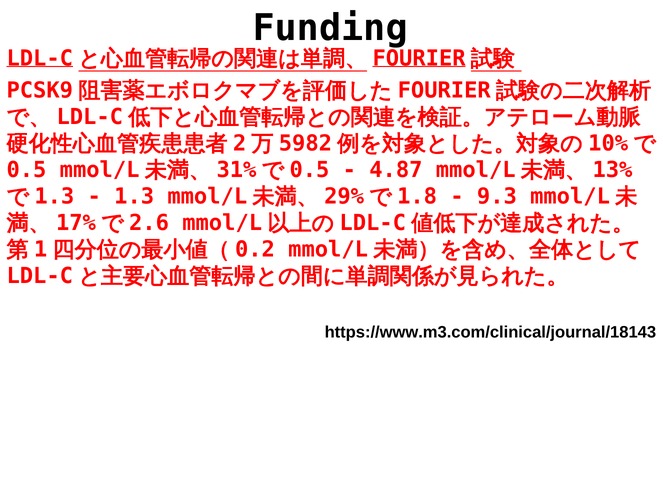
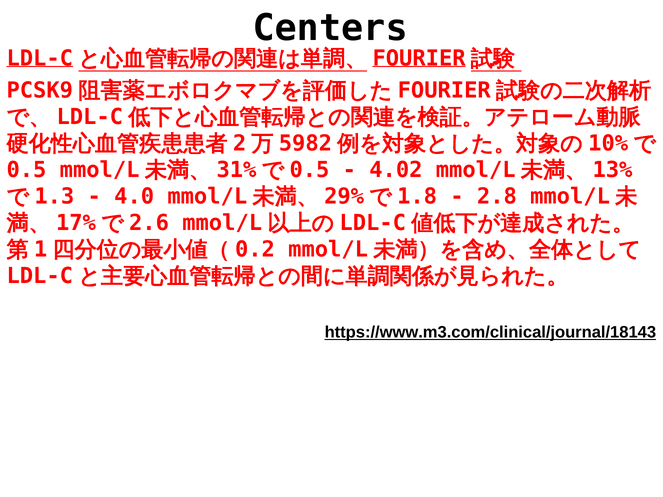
Funding: Funding -> Centers (330, 28)
4.87: 4.87 -> 4.02 (396, 170)
1.3: 1.3 -> 4.0 (134, 197)
9.3: 9.3 -> 2.8 (497, 197)
https://www.m3.com/clinical/journal/18143 underline: none -> present (490, 333)
